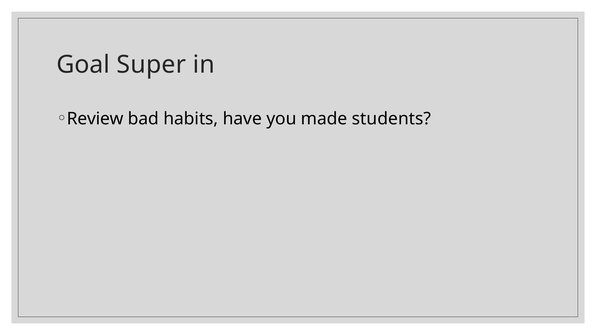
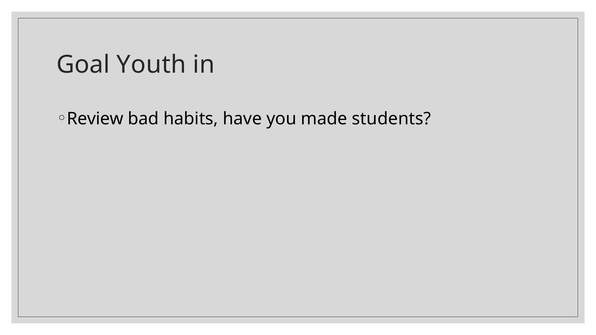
Super: Super -> Youth (151, 65)
